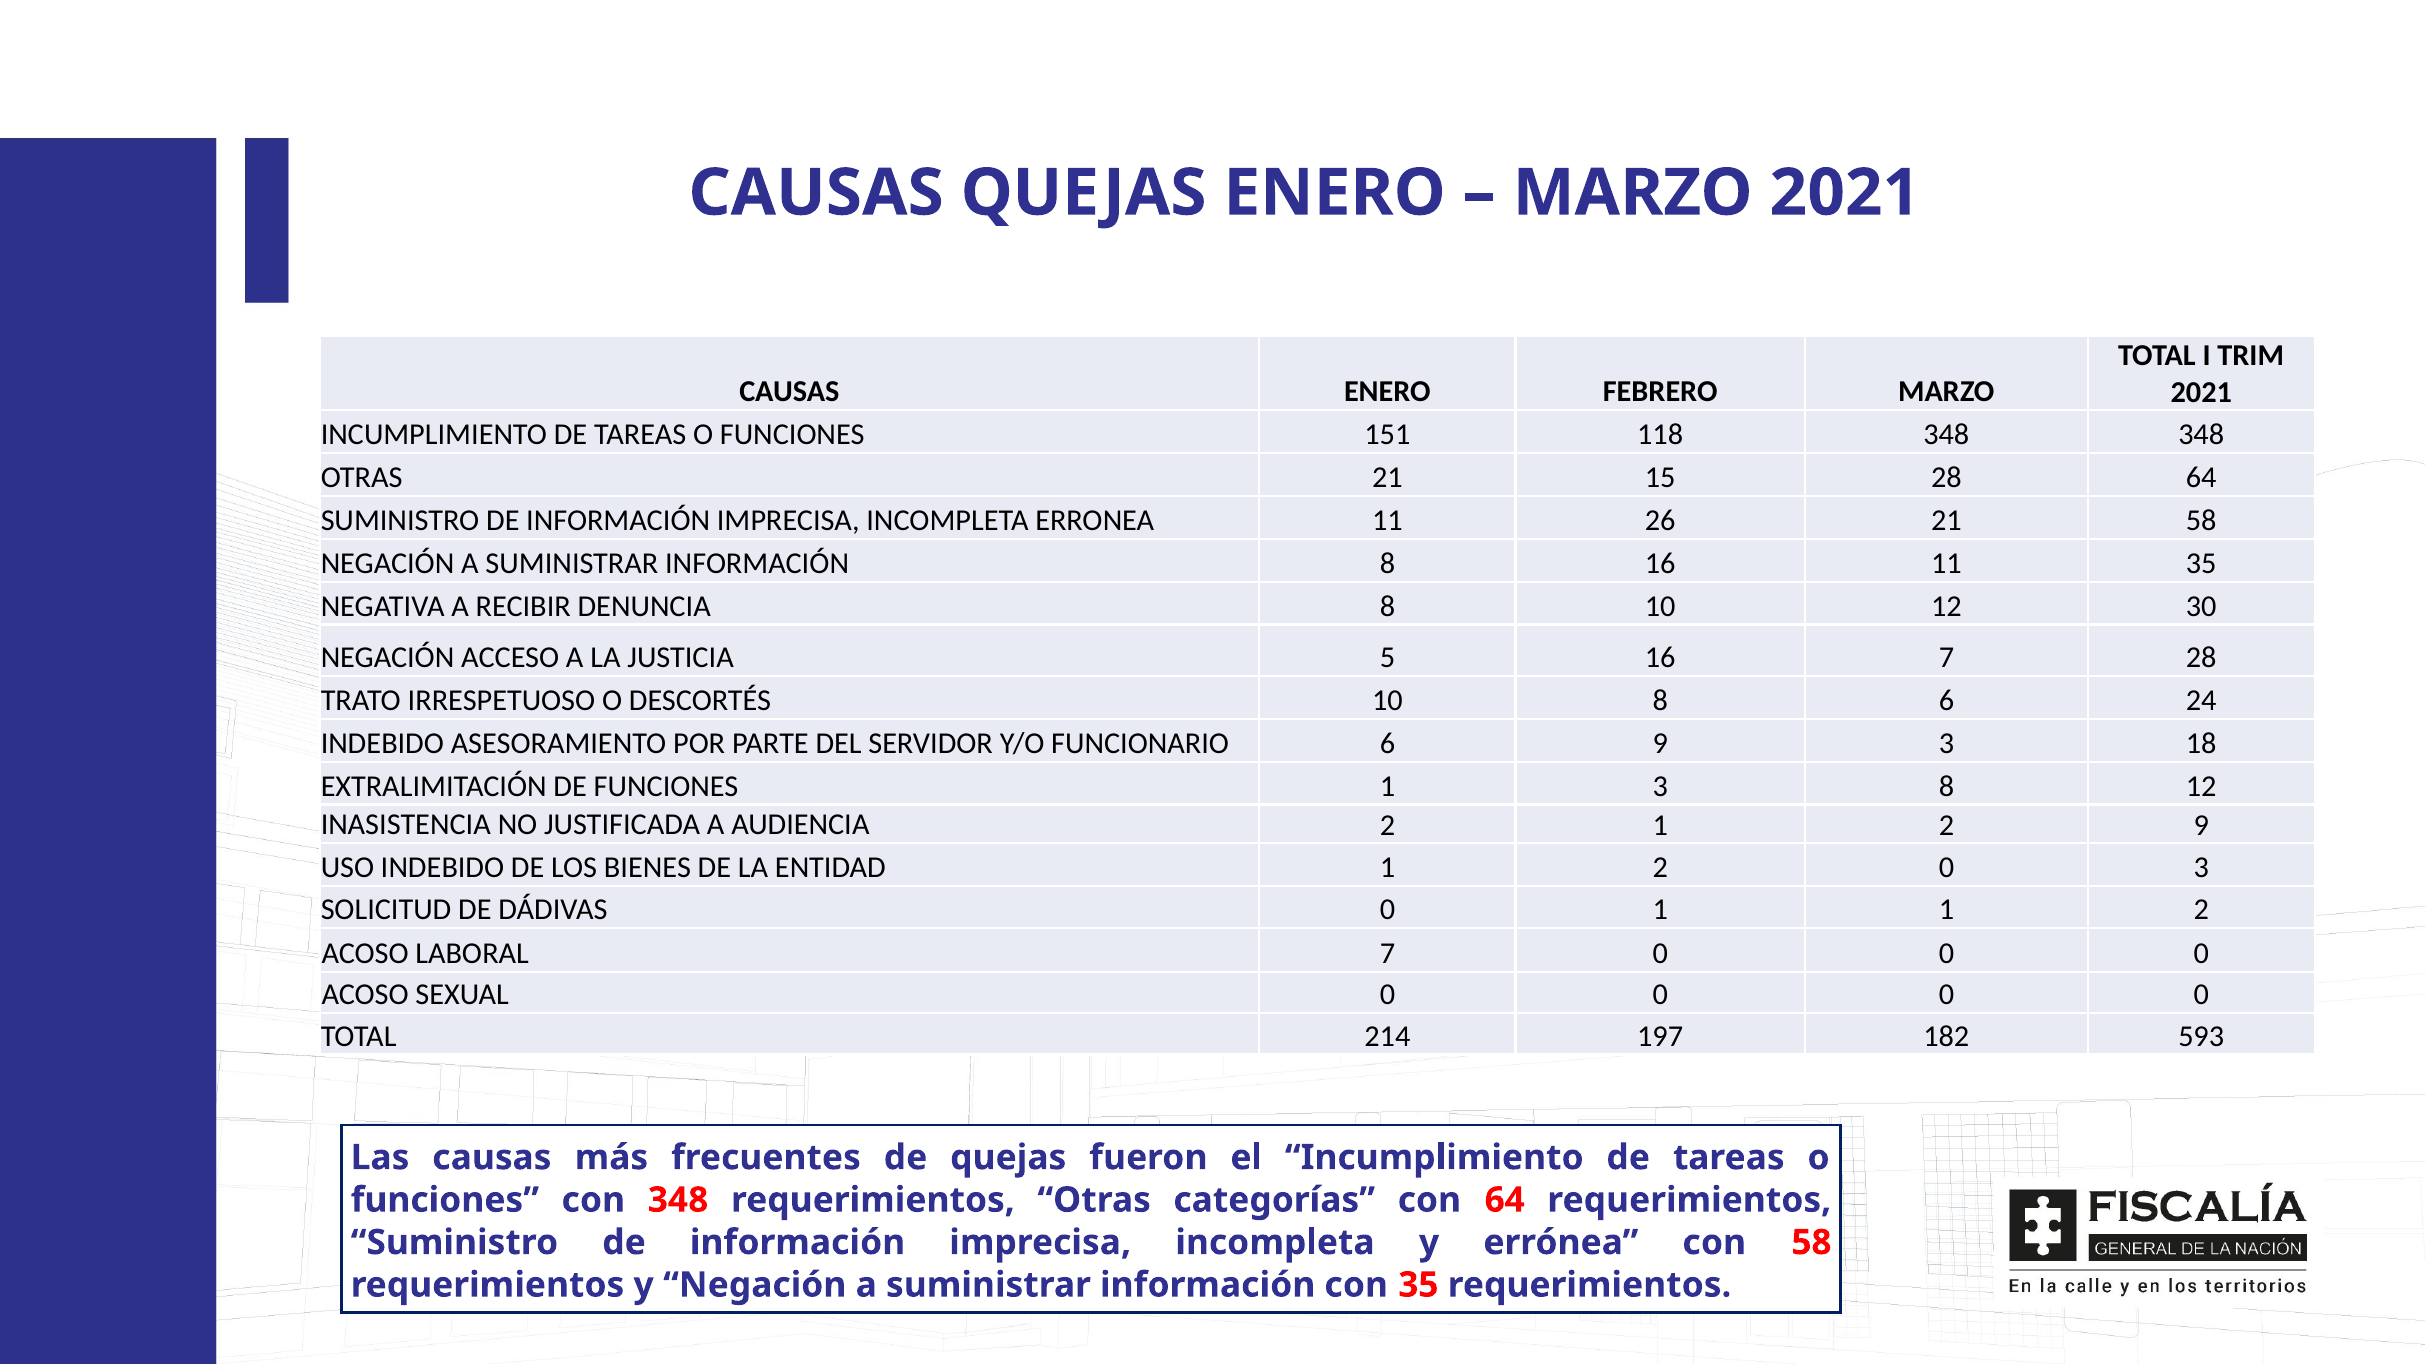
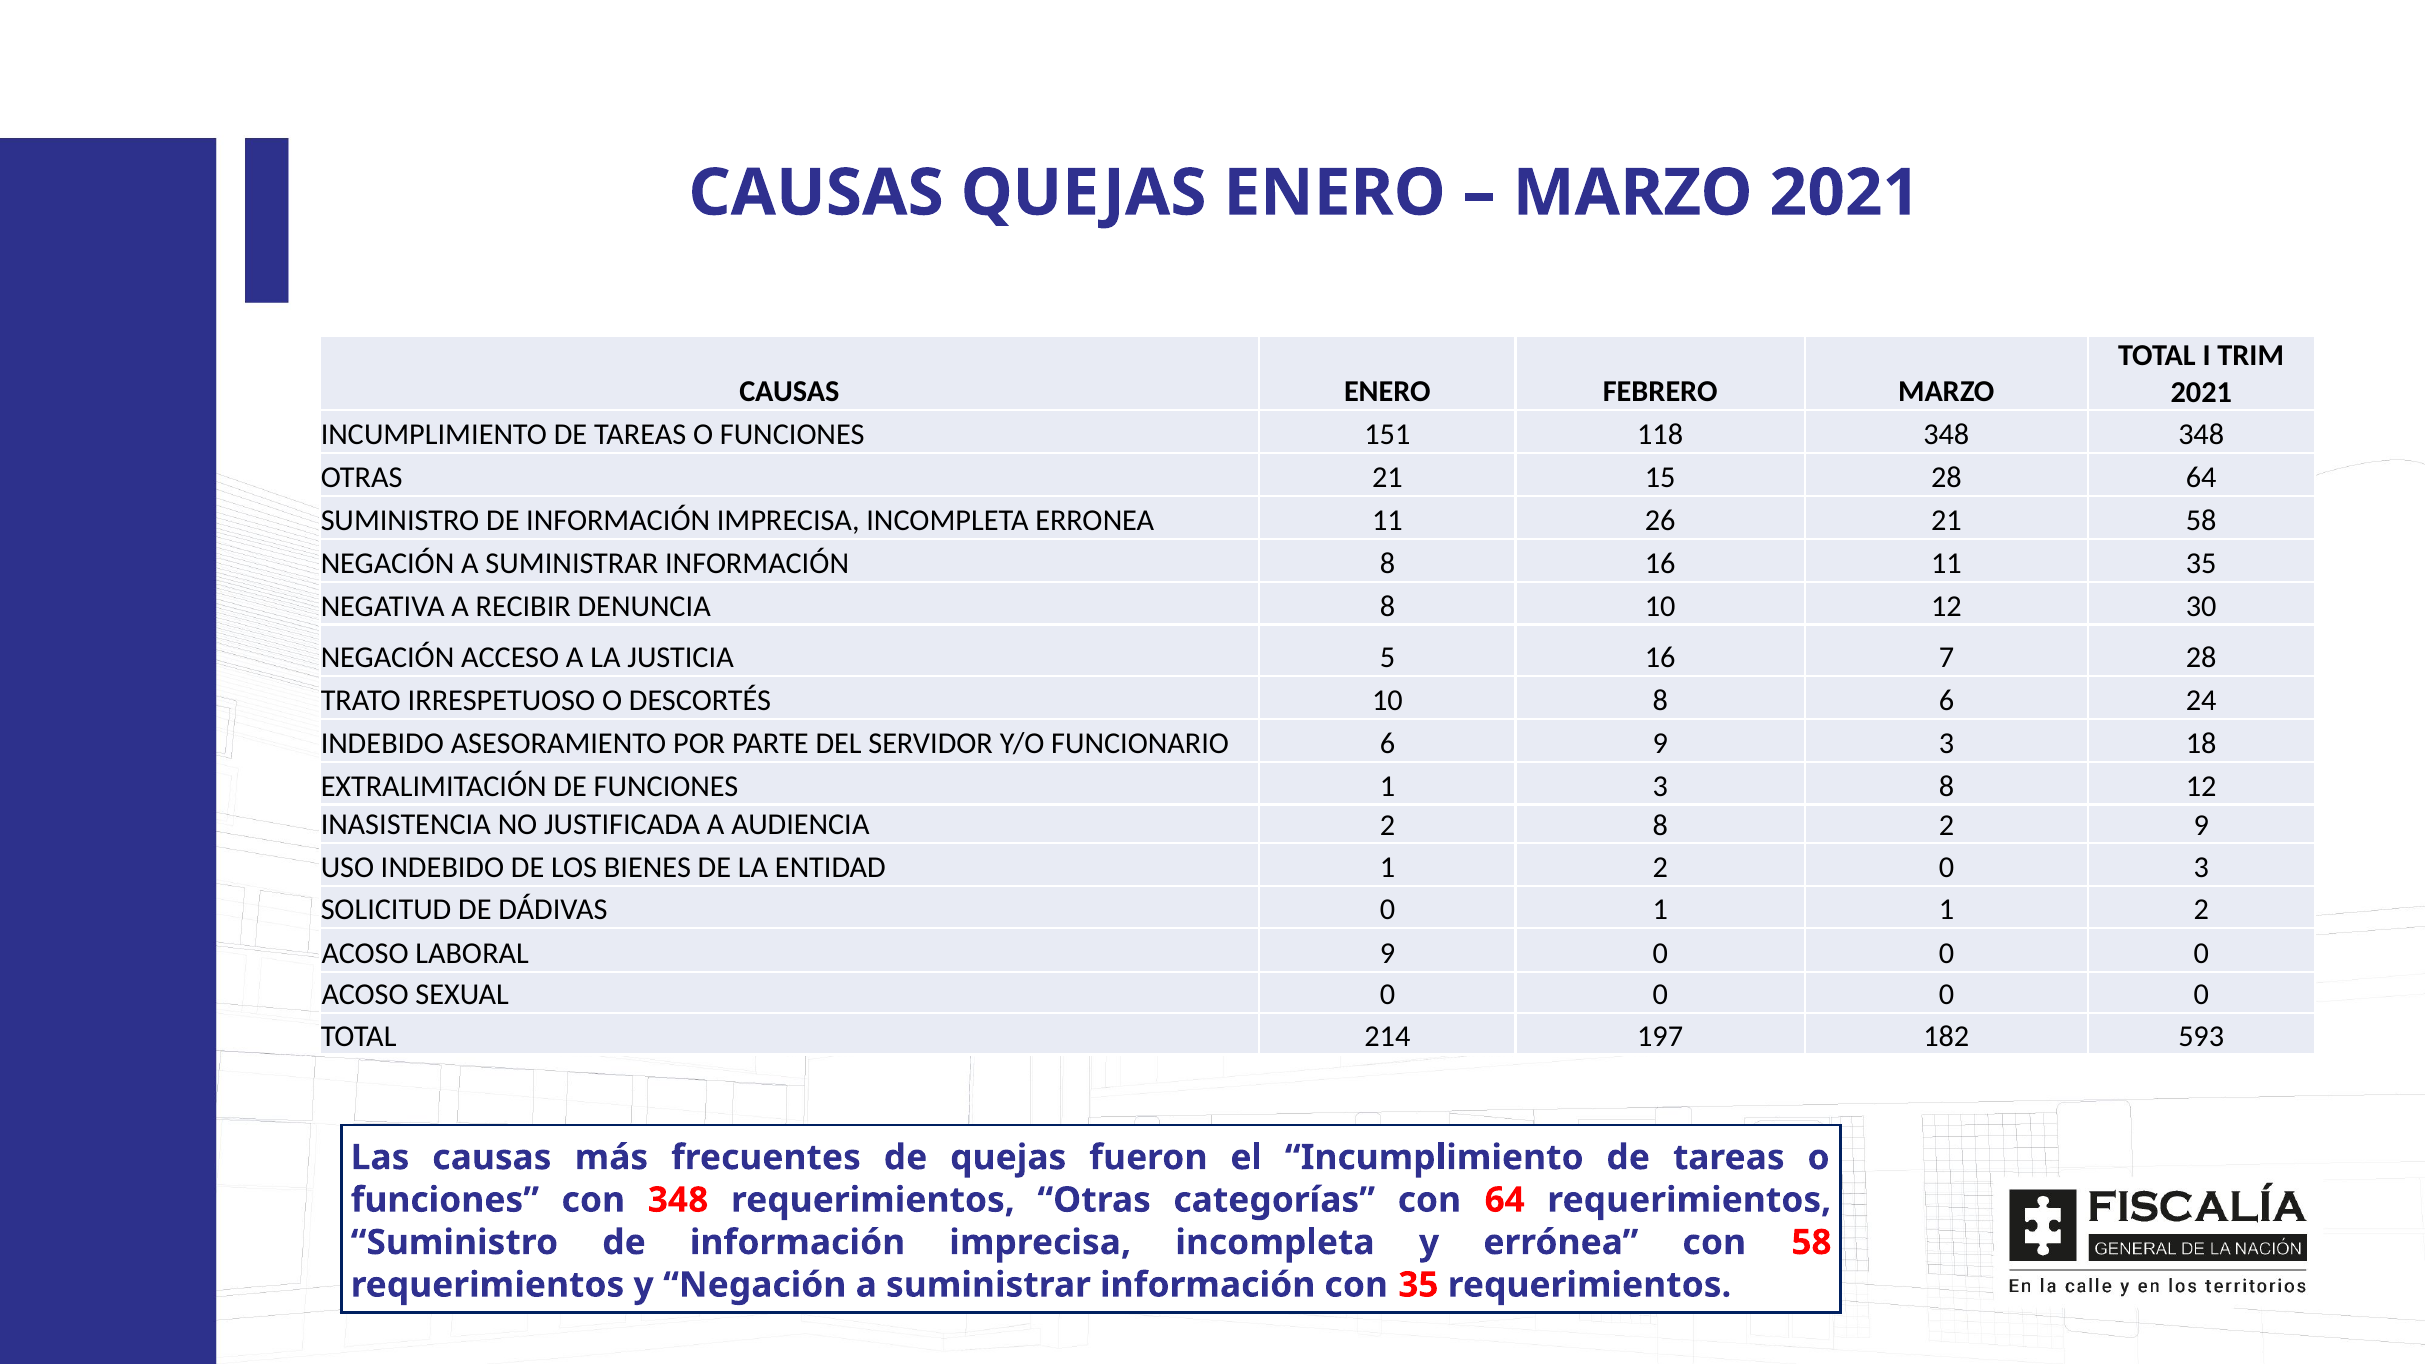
2 1: 1 -> 8 (1660, 825)
LABORAL 7: 7 -> 9 (1388, 954)
